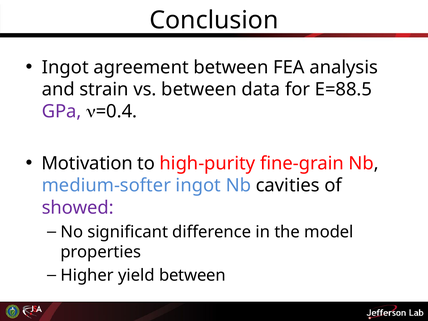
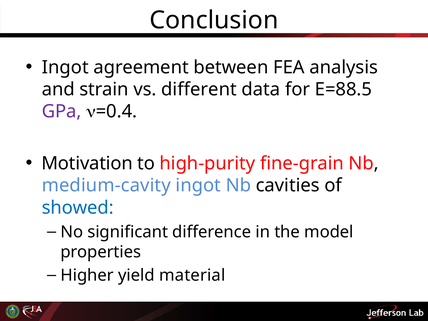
vs between: between -> different (199, 89)
medium-softer: medium-softer -> medium-cavity (106, 186)
showed colour: purple -> blue (78, 208)
yield between: between -> material (192, 275)
